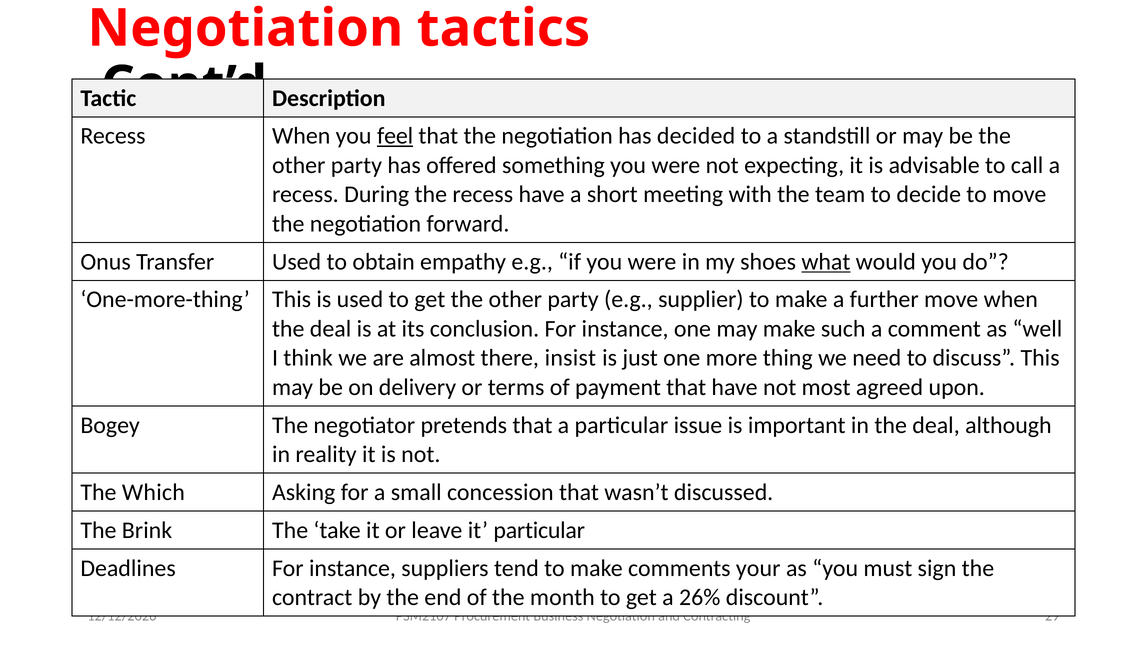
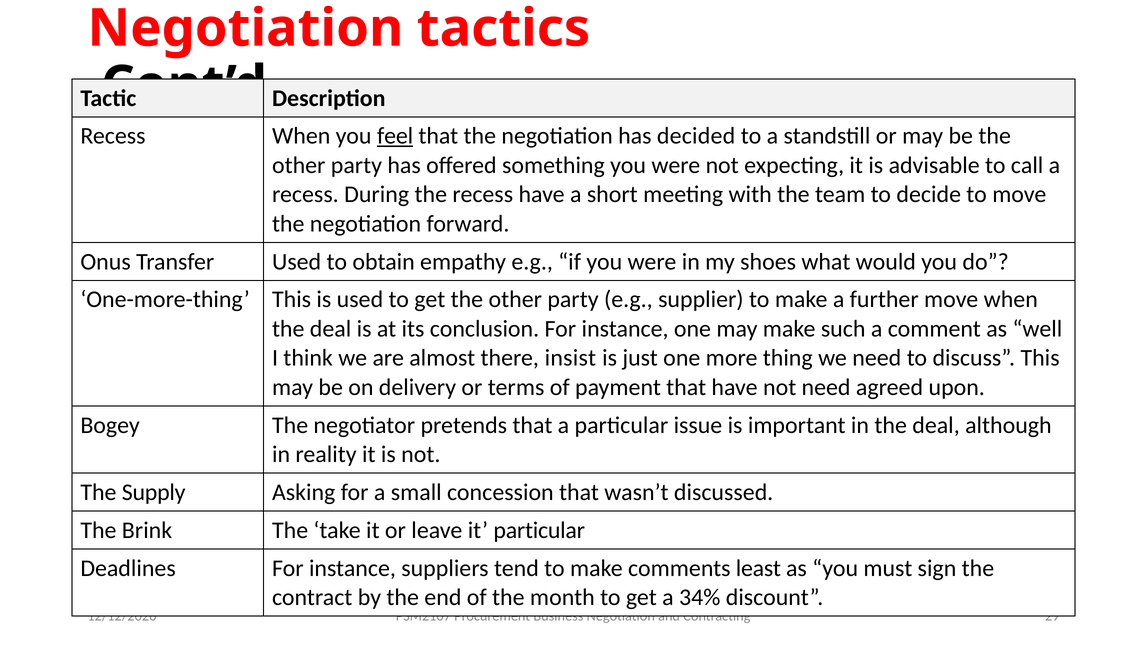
what underline: present -> none (826, 262)
not most: most -> need (826, 387)
Which: Which -> Supply (154, 493)
your: your -> least (758, 568)
26%: 26% -> 34% (700, 598)
